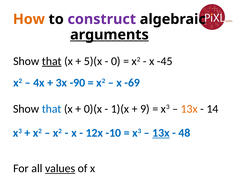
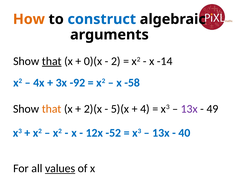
construct colour: purple -> blue (102, 19)
arguments underline: present -> none (109, 35)
5)(x: 5)(x -> 0)(x (93, 61)
0: 0 -> 2 (116, 61)
-45: -45 -> -14 (165, 61)
-90: -90 -> -92 (77, 83)
-69: -69 -> -58 (132, 83)
that colour: blue -> orange (52, 109)
0)(x: 0)(x -> 2)(x (93, 109)
1)(x: 1)(x -> 5)(x (120, 109)
9: 9 -> 4 (145, 109)
13x colour: orange -> purple (189, 109)
14: 14 -> 49 (212, 109)
-10: -10 -> -52 (113, 133)
13x underline: present -> none (161, 133)
48: 48 -> 40 (184, 133)
